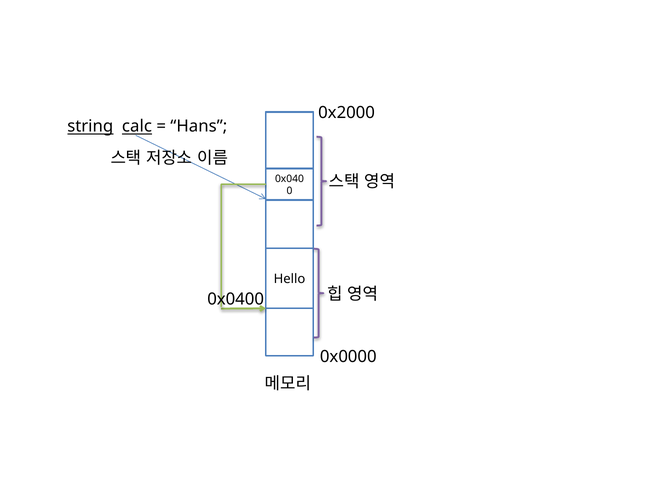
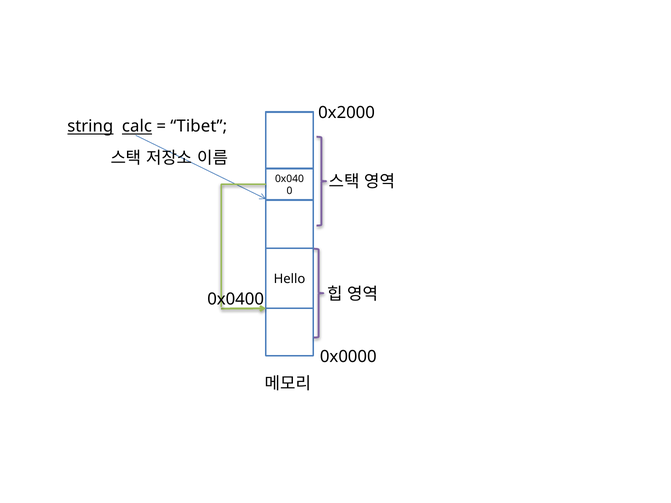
Hans: Hans -> Tibet (199, 126)
